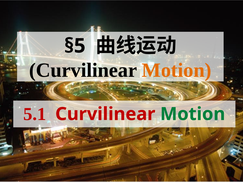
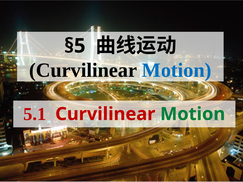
Motion colour: orange -> blue (177, 70)
